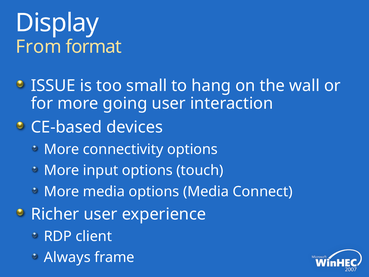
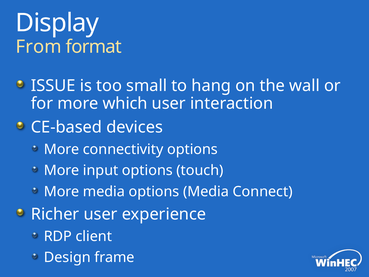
going: going -> which (125, 103)
Always: Always -> Design (67, 257)
